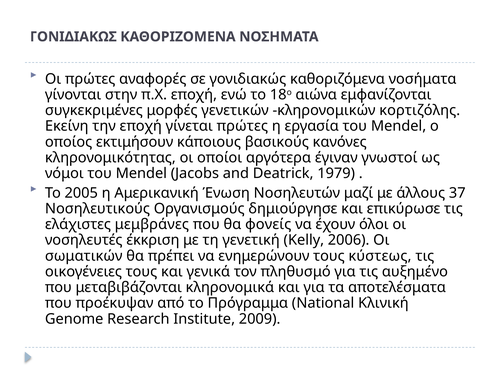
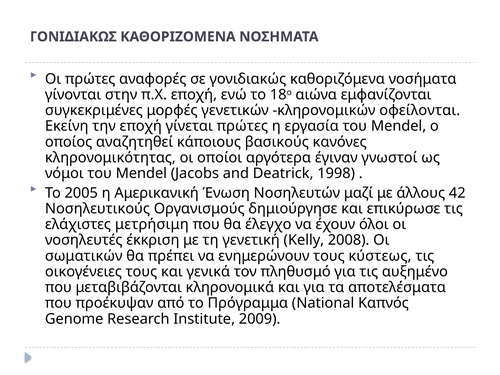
κορτιζόλης: κορτιζόλης -> οφείλονται (420, 110)
εκτιμήσουν: εκτιμήσουν -> αναζητηθεί (135, 142)
1979: 1979 -> 1998 (336, 173)
37: 37 -> 42 (457, 193)
μεμβράνες: μεμβράνες -> μετρήσιμη (152, 224)
φονείς: φονείς -> έλεγχο (268, 224)
2006: 2006 -> 2008 (349, 240)
Κλινική: Κλινική -> Καπνός (383, 303)
